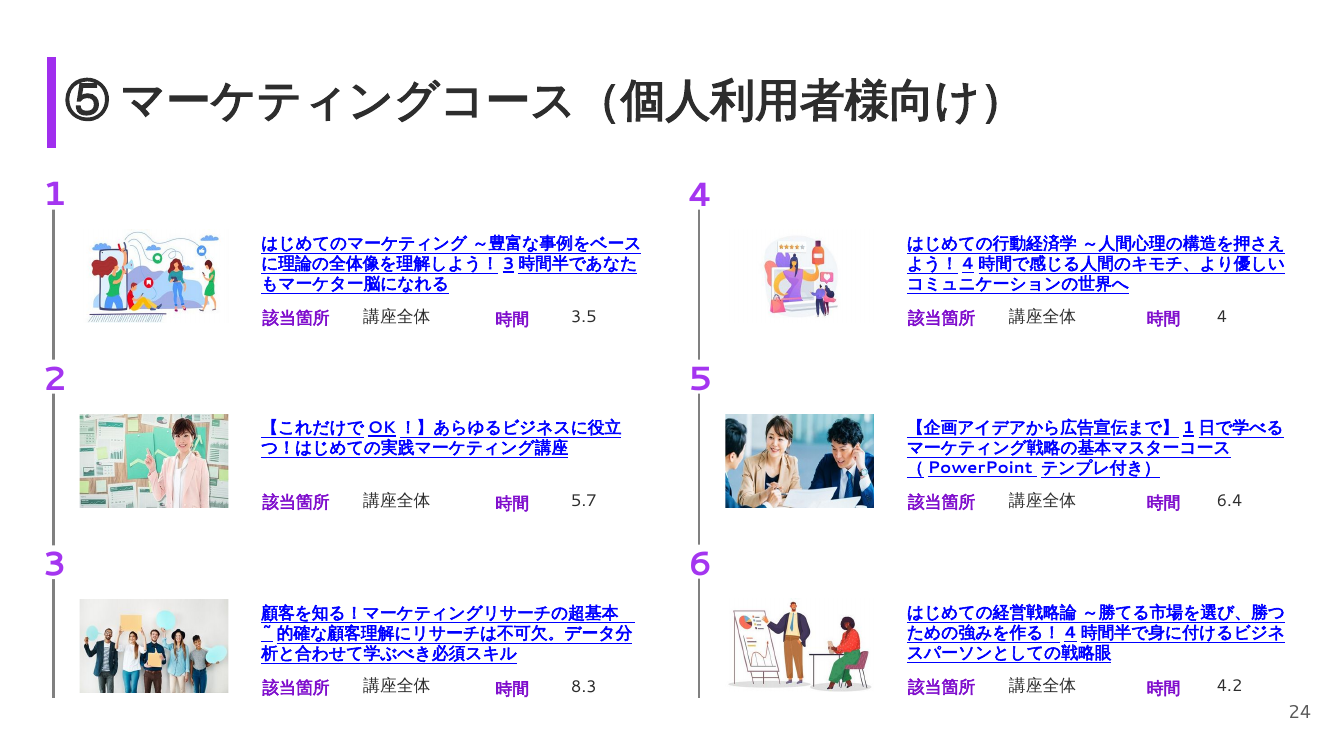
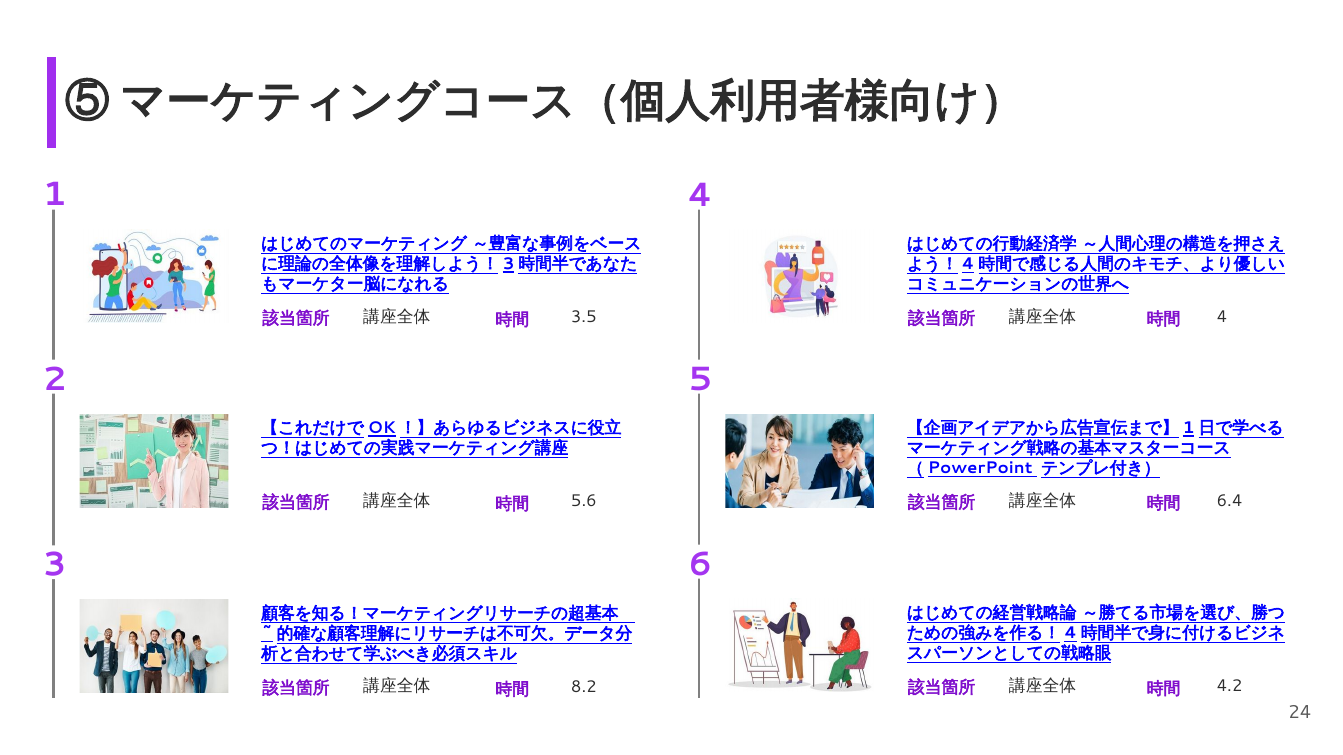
5.7: 5.7 -> 5.6 (584, 502)
8.3: 8.3 -> 8.2 (584, 687)
